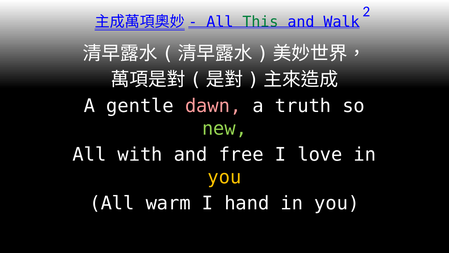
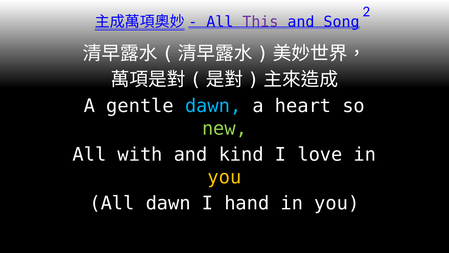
This colour: green -> purple (260, 22)
Walk: Walk -> Song (342, 22)
dawn colour: pink -> light blue (213, 106)
truth: truth -> heart (303, 106)
free: free -> kind (241, 154)
All warm: warm -> dawn (168, 203)
